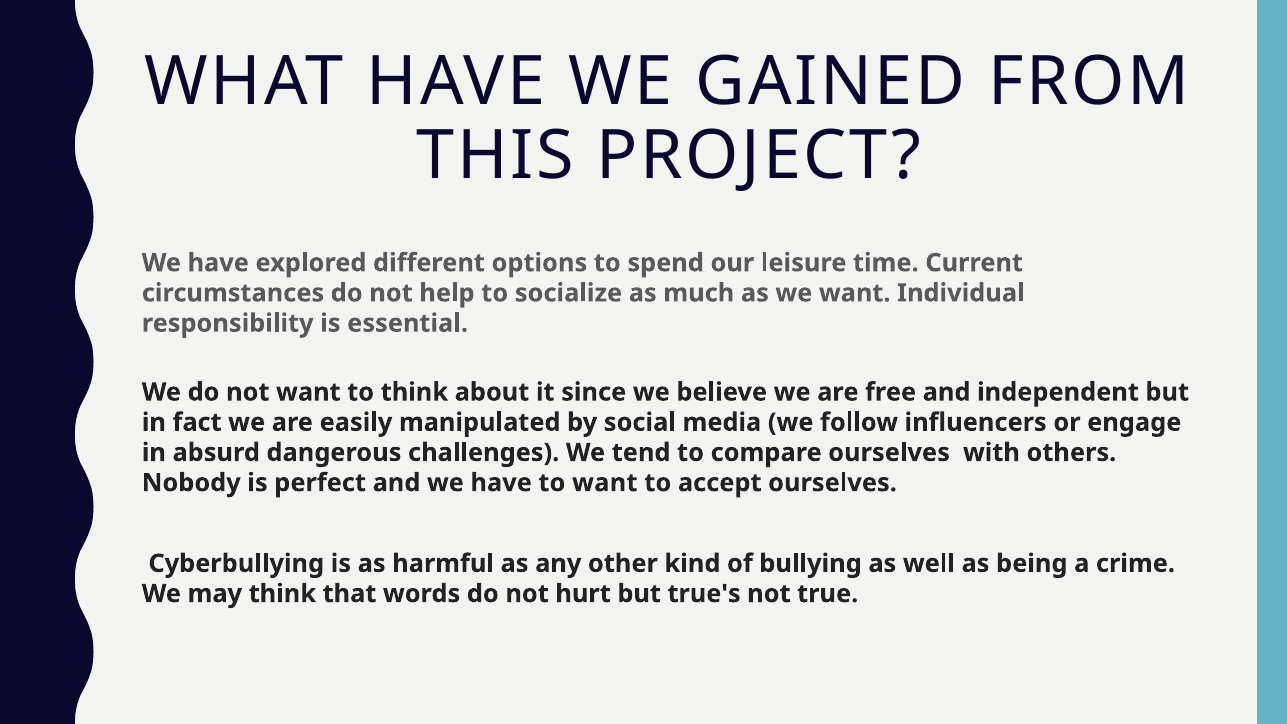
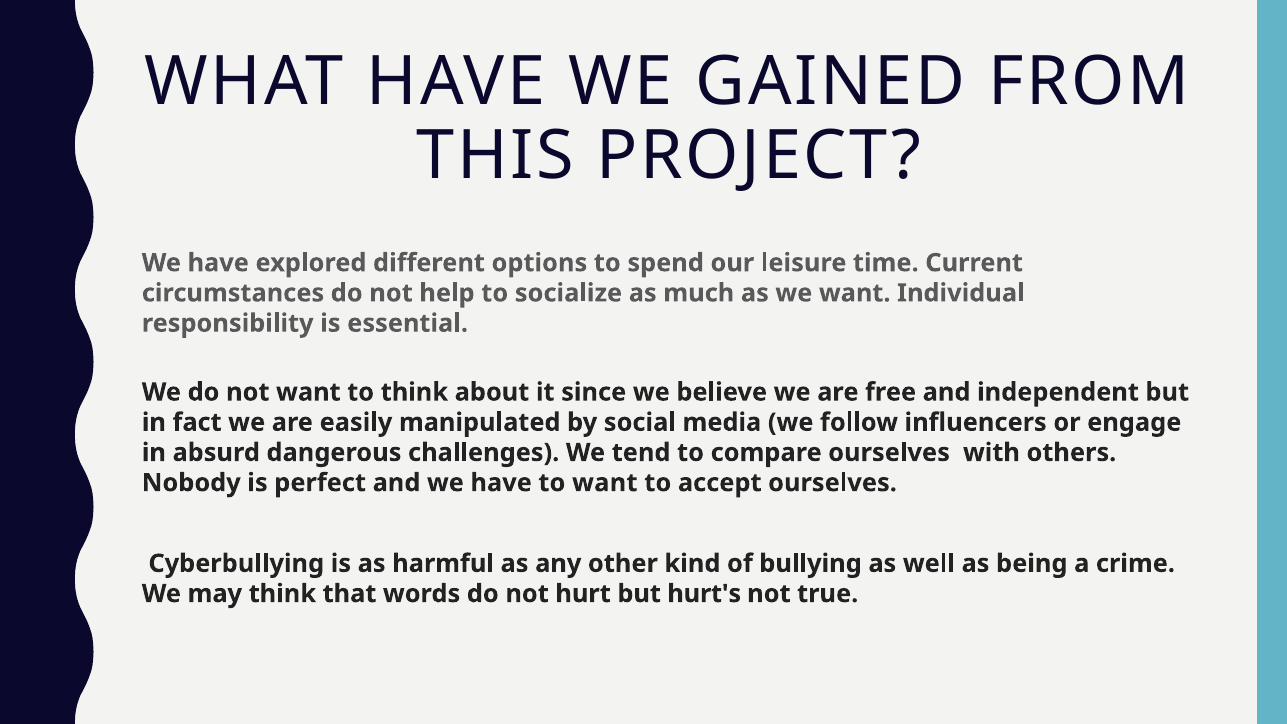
true's: true's -> hurt's (704, 594)
